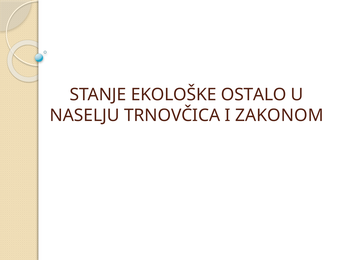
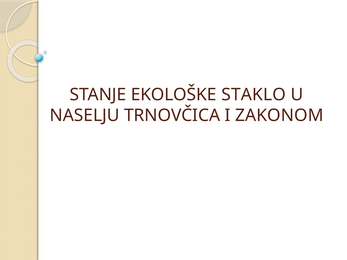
OSTALO: OSTALO -> STAKLO (254, 95)
